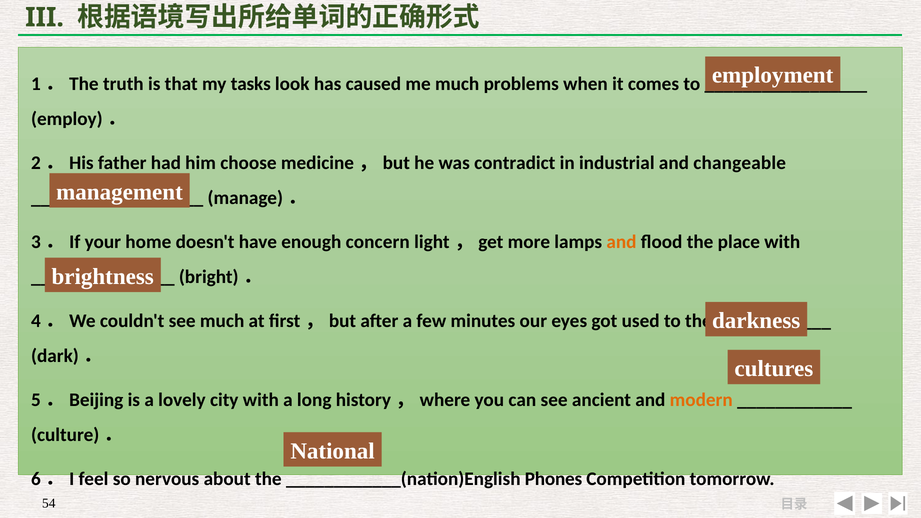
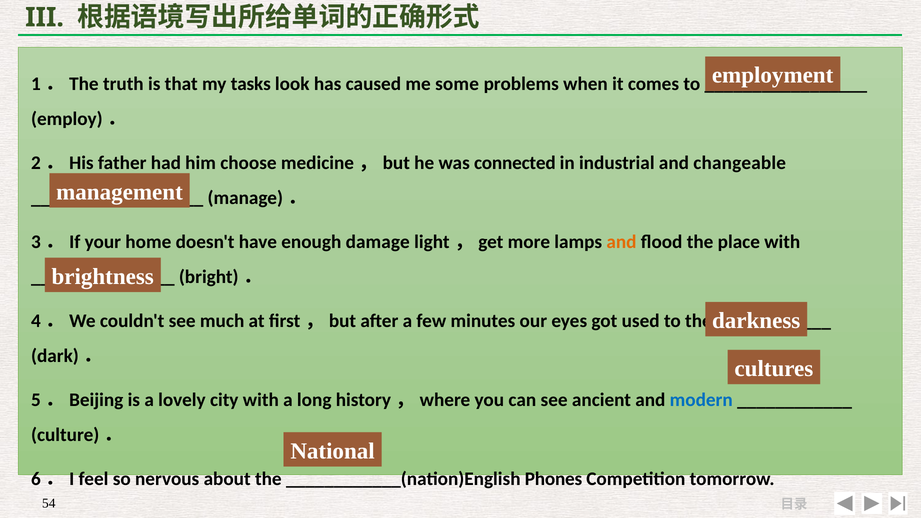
me much: much -> some (457, 84)
contradict: contradict -> connected (515, 163)
concern: concern -> damage (378, 242)
modern colour: orange -> blue (701, 400)
